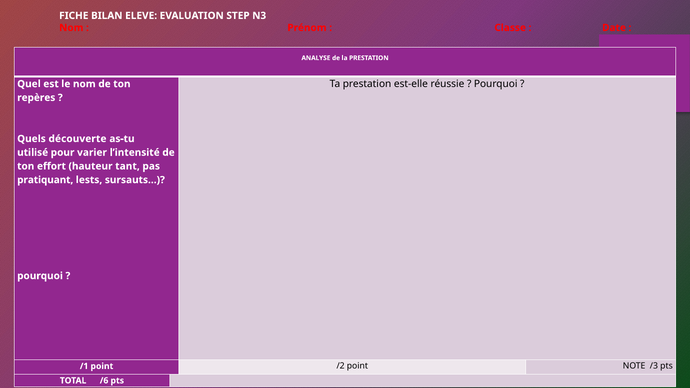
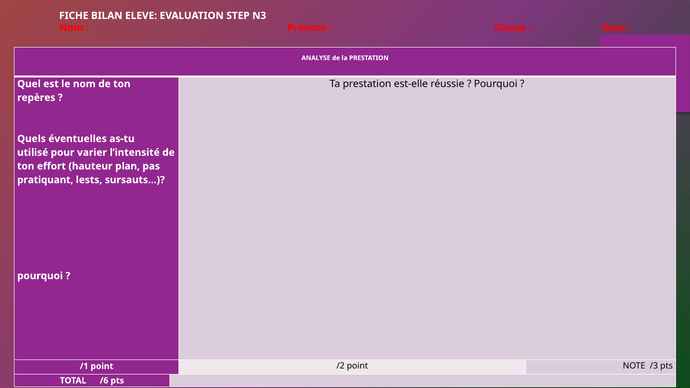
découverte: découverte -> éventuelles (78, 139)
tant: tant -> plan (128, 166)
